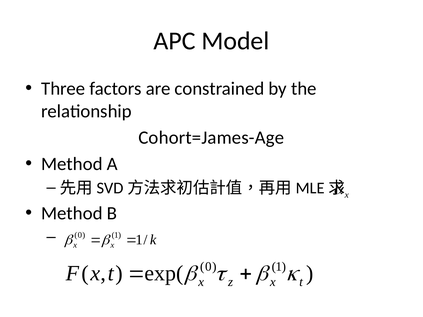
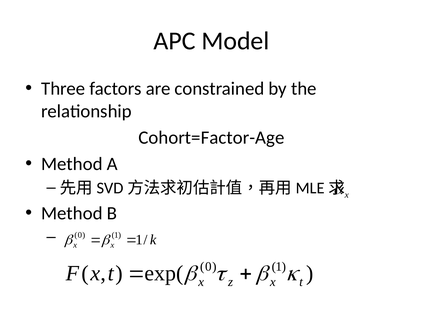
Cohort=James-Age: Cohort=James-Age -> Cohort=Factor-Age (211, 138)
